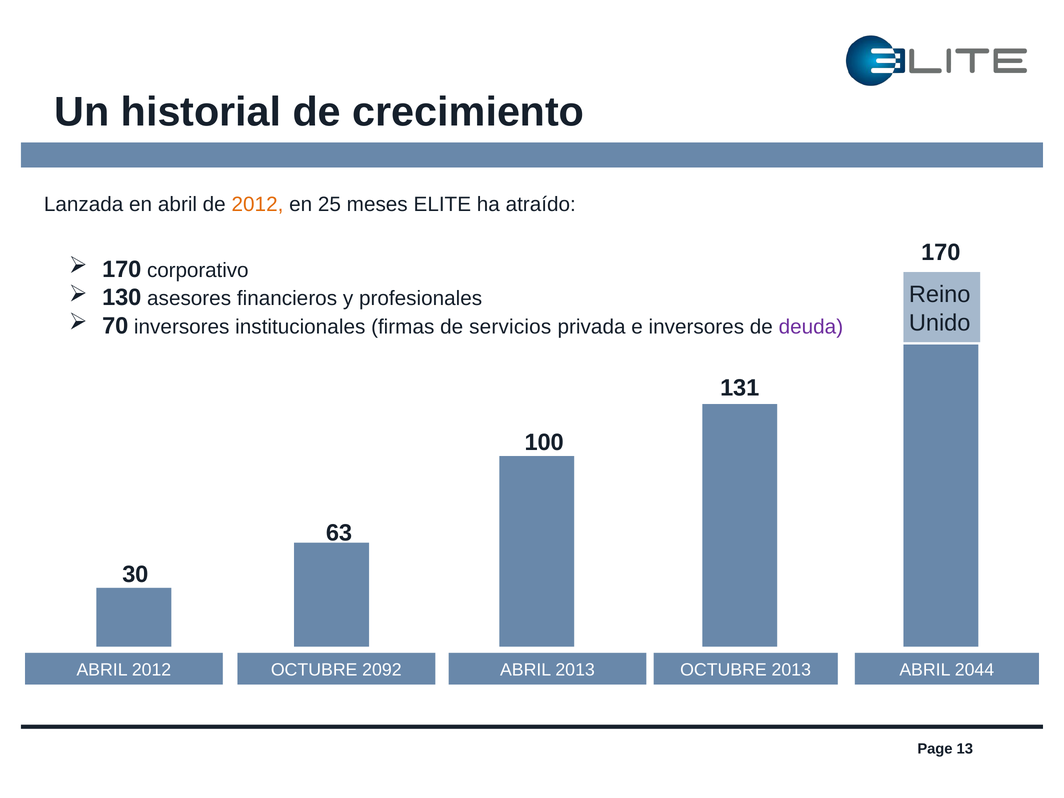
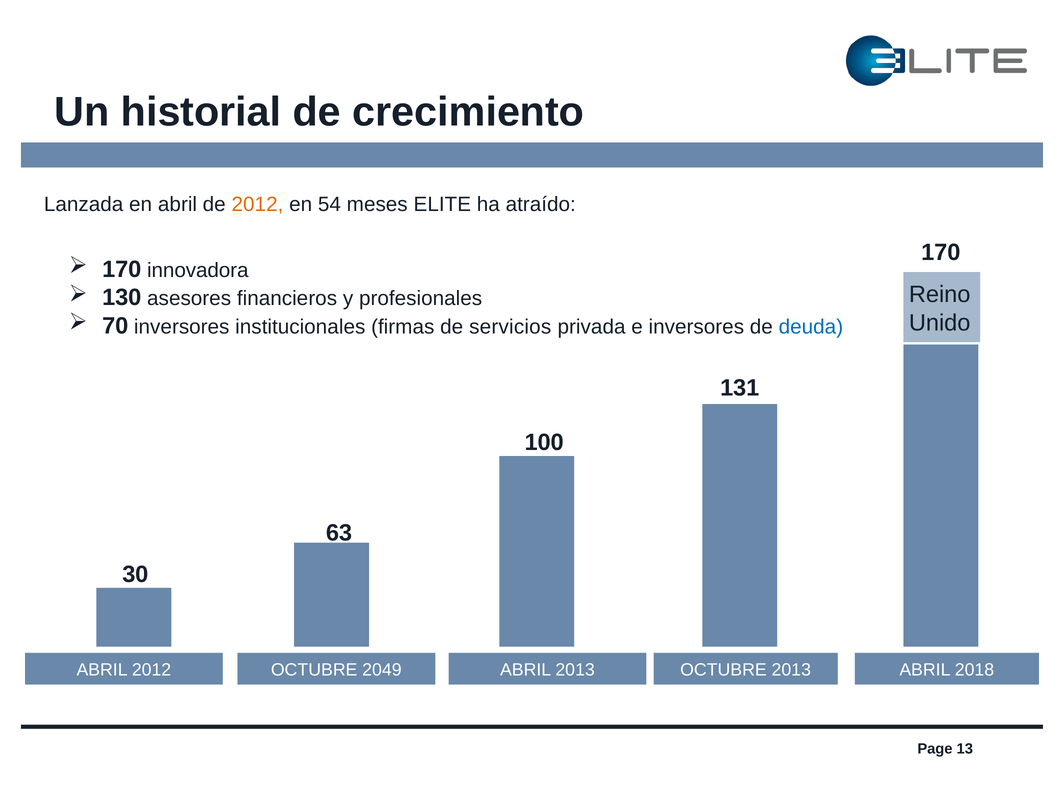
25: 25 -> 54 (329, 205)
corporativo: corporativo -> innovadora (198, 270)
deuda colour: purple -> blue (811, 327)
2092: 2092 -> 2049 (382, 670)
2044: 2044 -> 2018 (974, 670)
